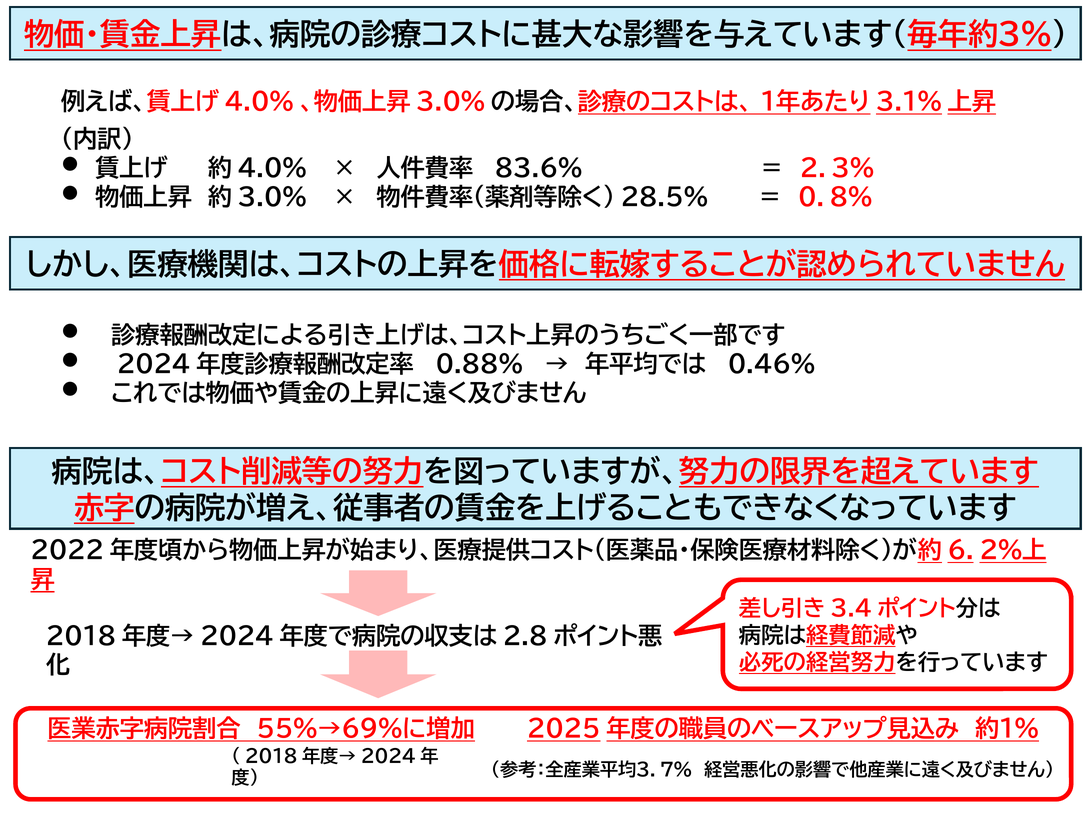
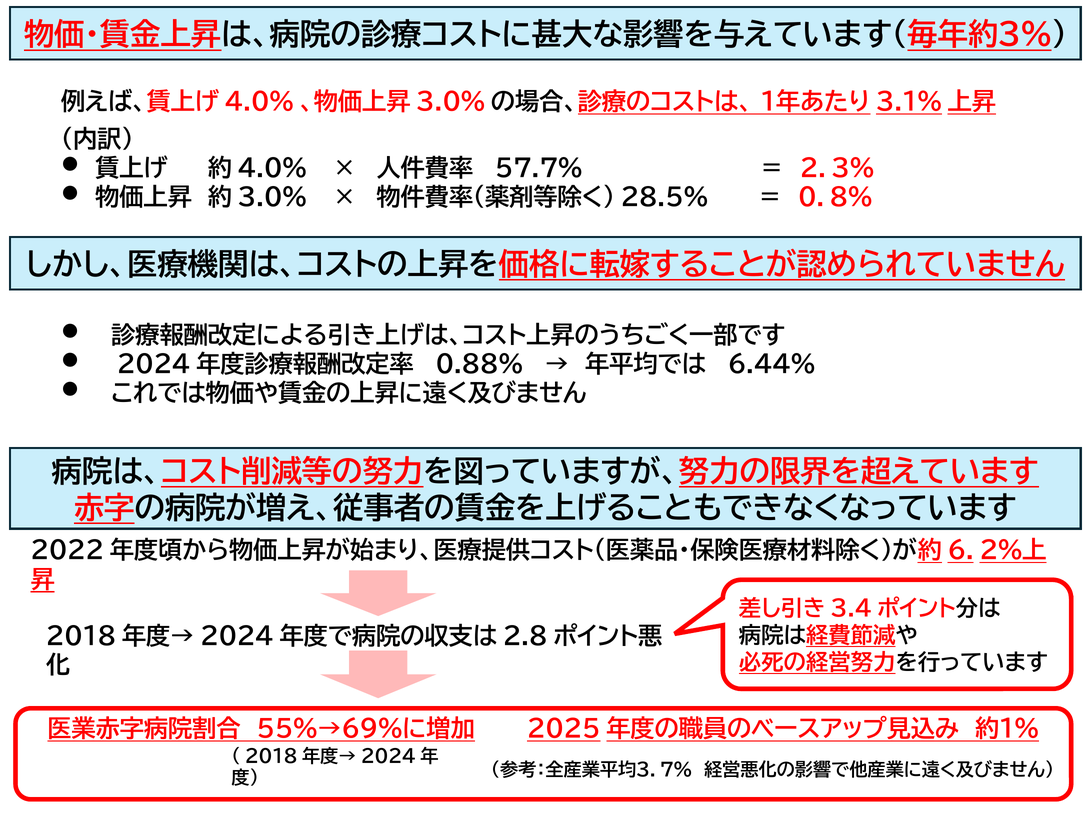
83.6%: 83.6% -> 57.7% (539, 169)
0.46%: 0.46% -> 6.44% (771, 365)
